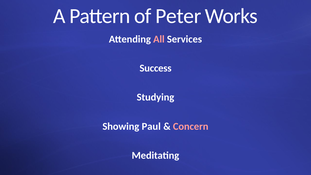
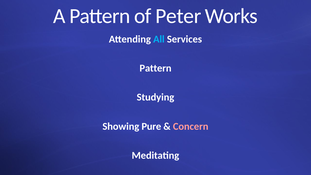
All colour: pink -> light blue (159, 39)
Success: Success -> Pattern (156, 68)
Paul: Paul -> Pure (151, 126)
